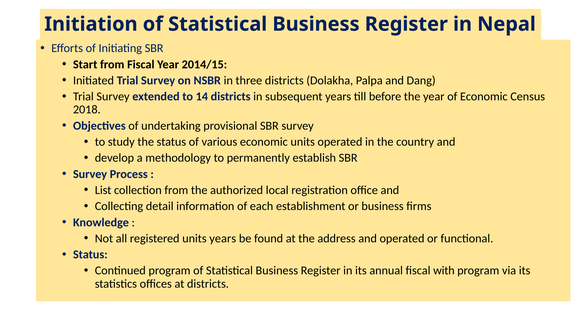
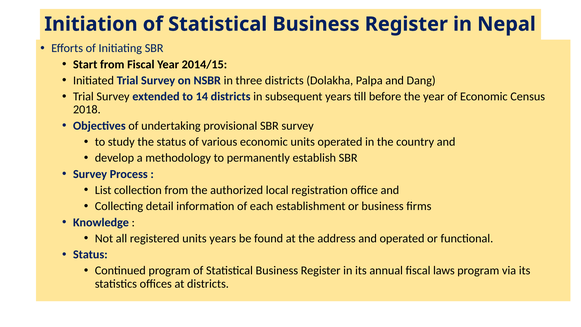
with: with -> laws (444, 270)
